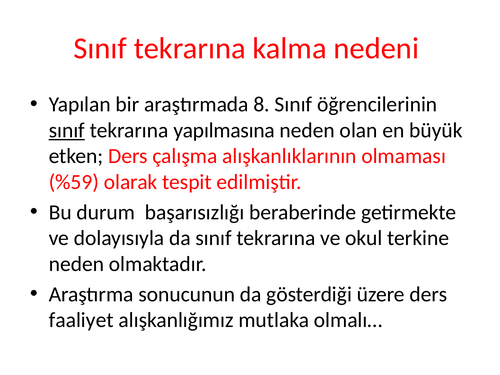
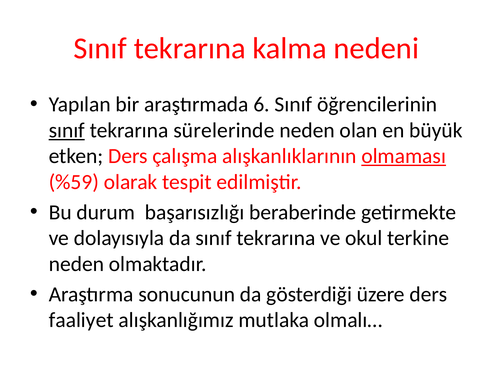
8: 8 -> 6 (262, 104)
yapılmasına: yapılmasına -> sürelerinde (224, 130)
olmaması underline: none -> present (404, 156)
